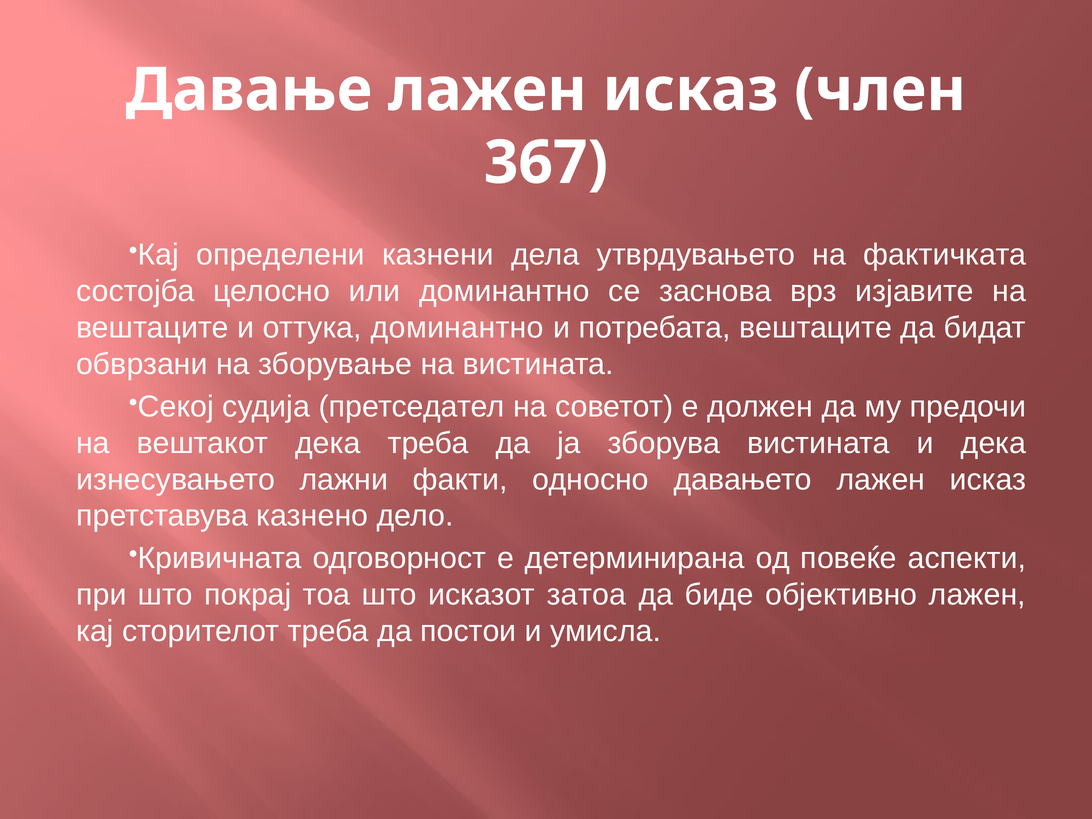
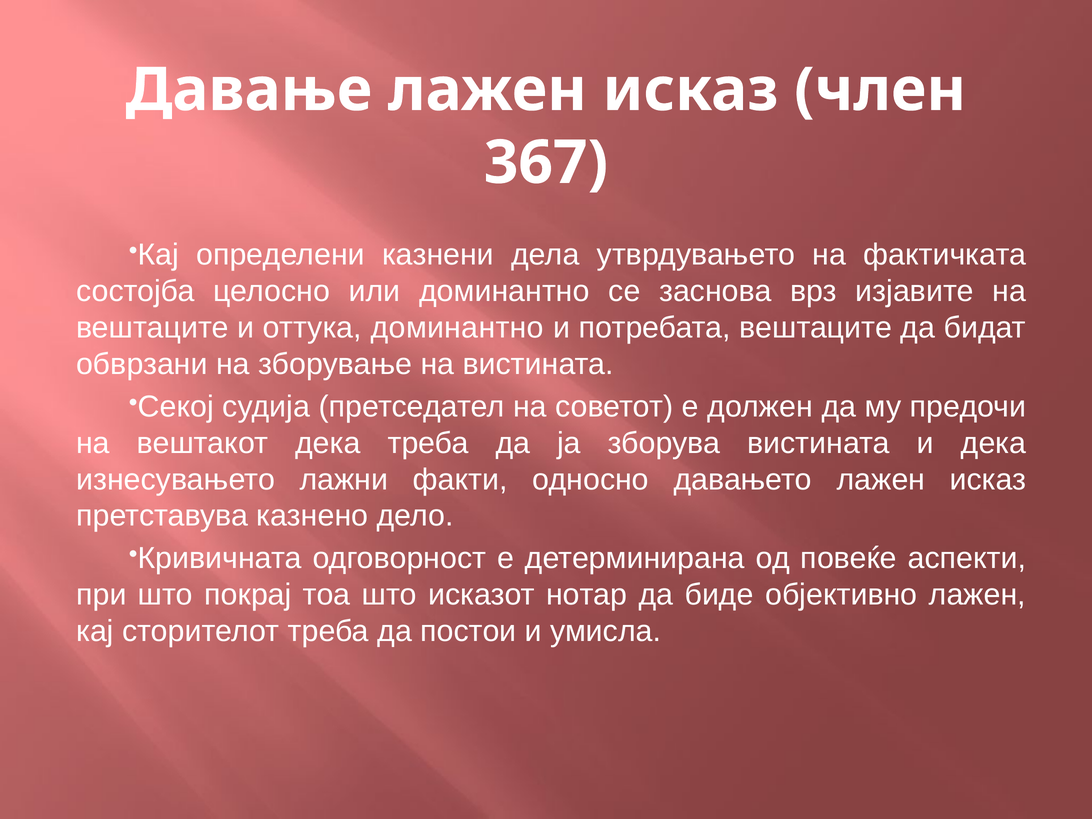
затоа: затоа -> нотар (587, 595)
